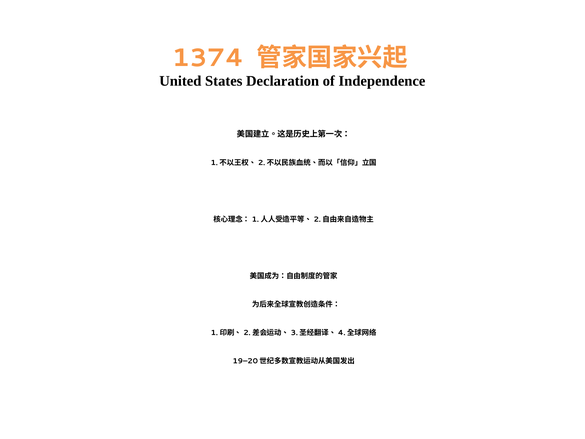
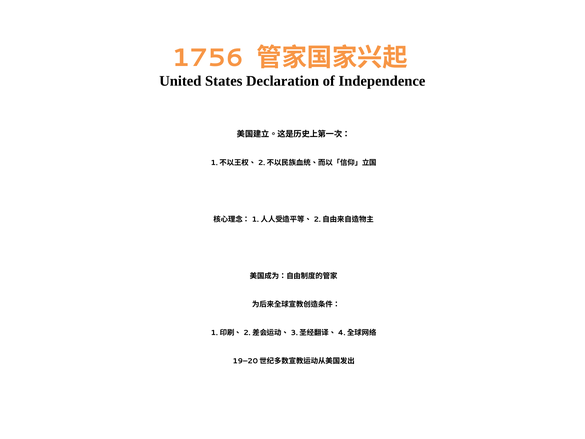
1374: 1374 -> 1756 (208, 58)
